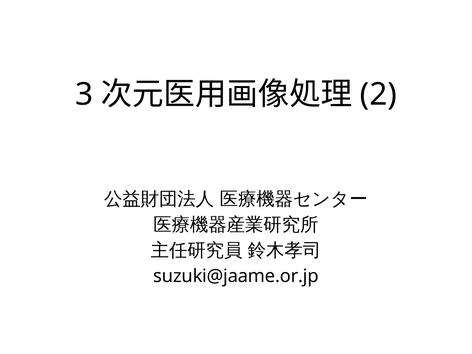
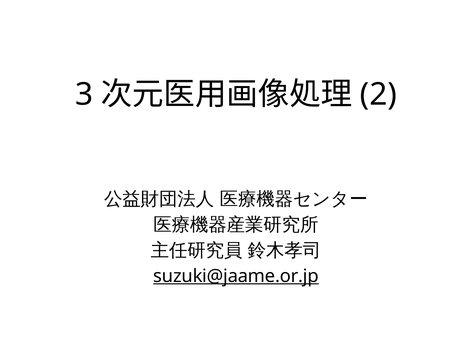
suzuki@jaame.or.jp underline: none -> present (236, 276)
